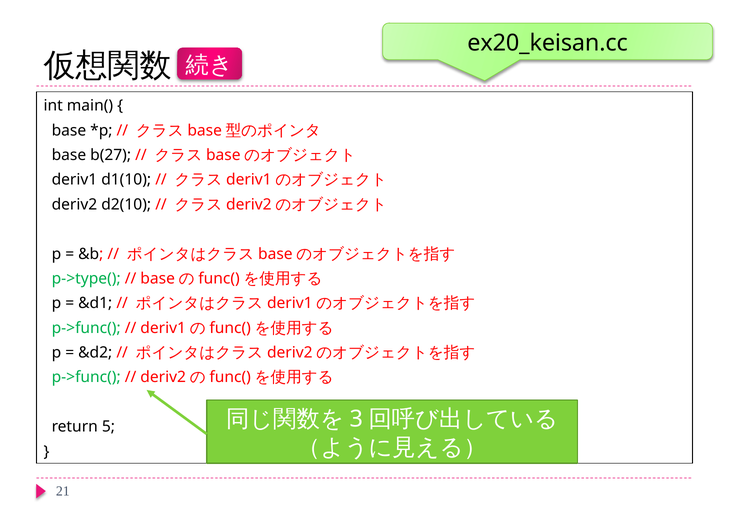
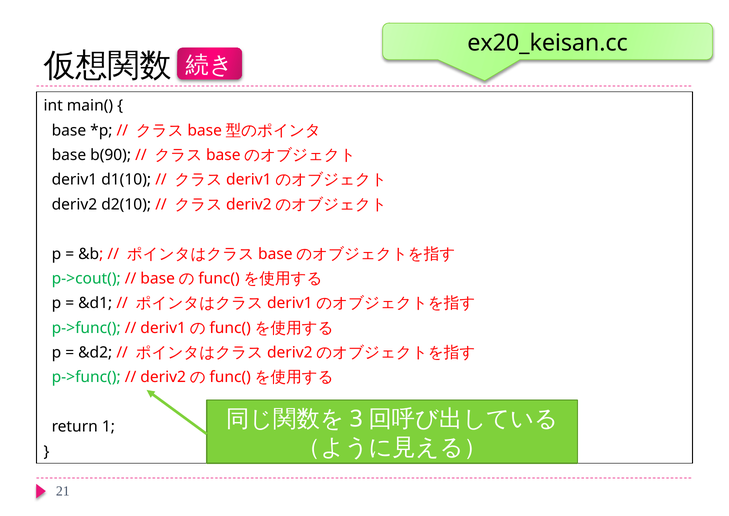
b(27: b(27 -> b(90 (111, 155)
p->type(: p->type( -> p->cout( (86, 278)
5: 5 -> 1 (108, 426)
